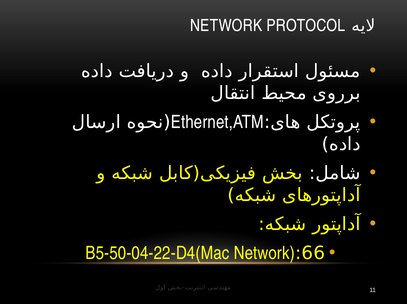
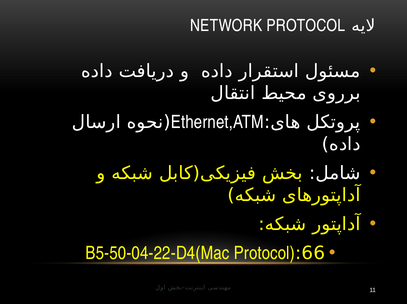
Network: Network -> Protocol (264, 253)
